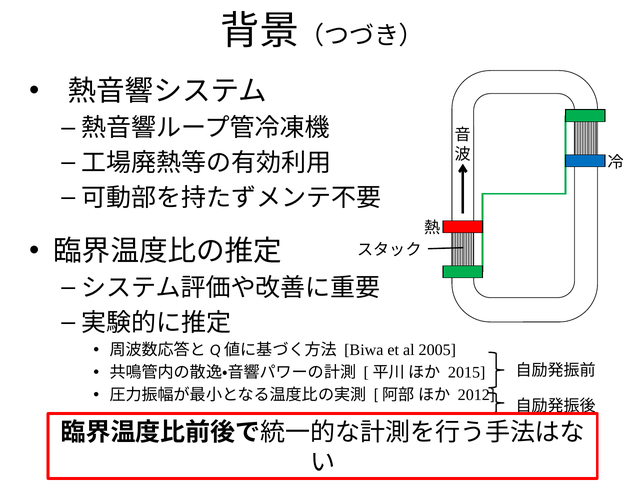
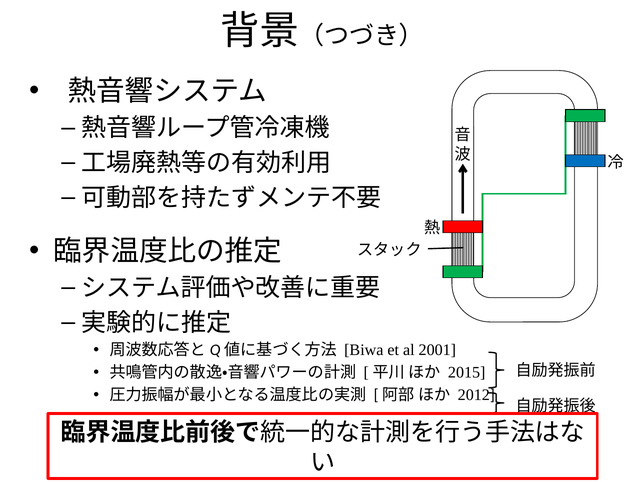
2005: 2005 -> 2001 (437, 350)
